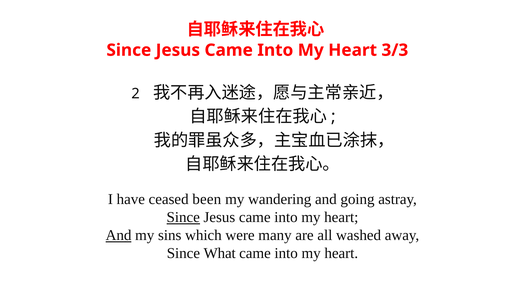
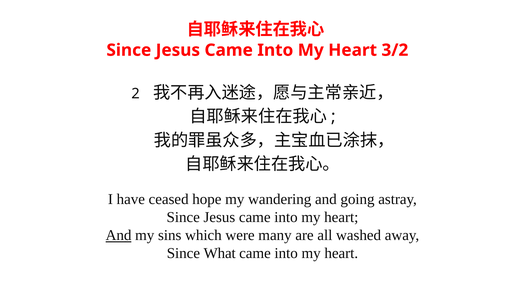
3/3: 3/3 -> 3/2 (395, 50)
been: been -> hope (207, 200)
Since underline: present -> none (183, 218)
